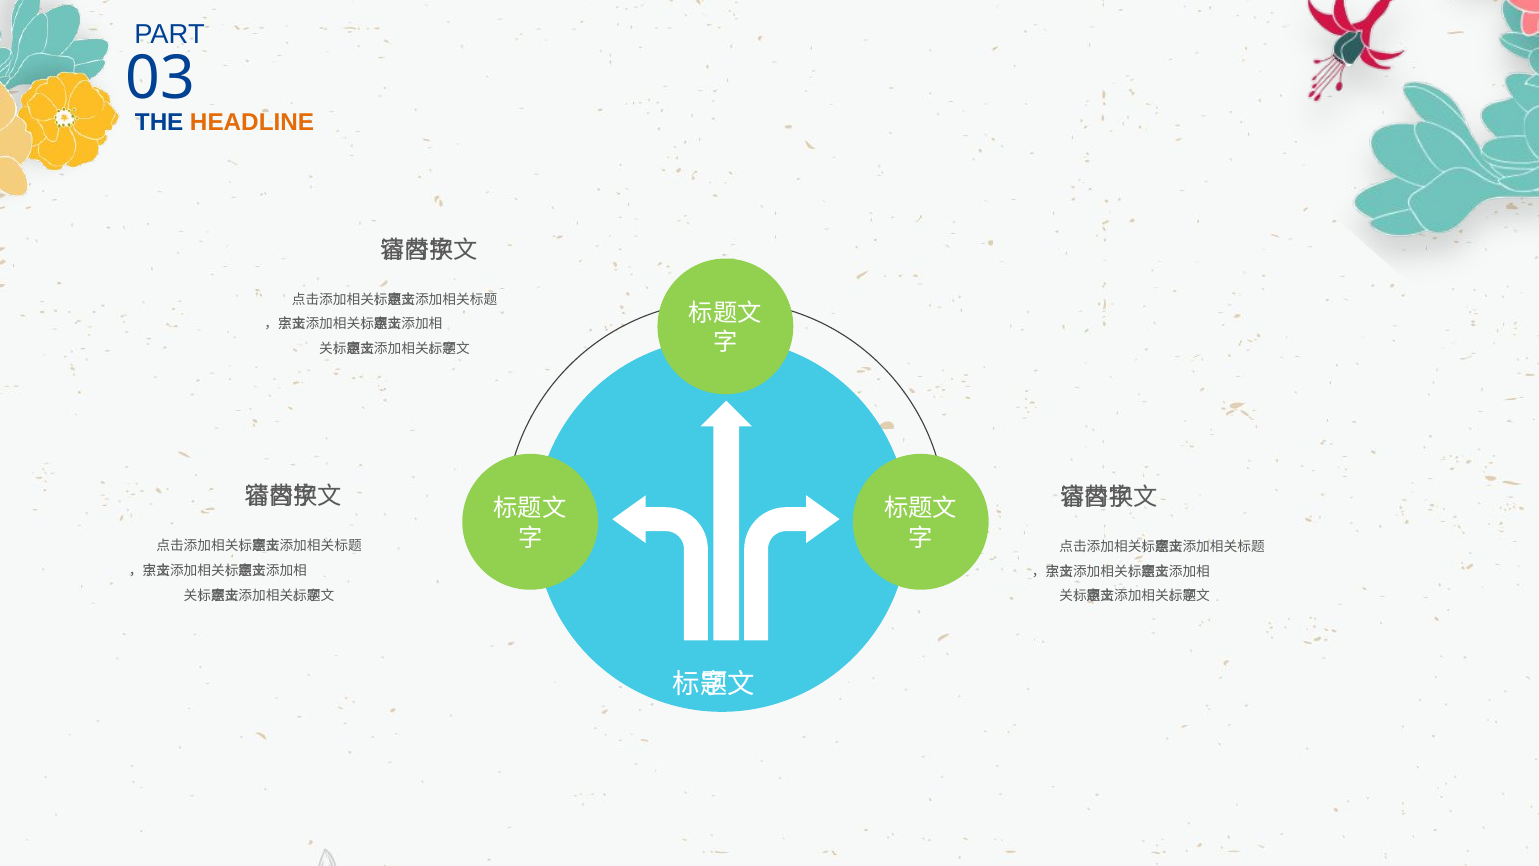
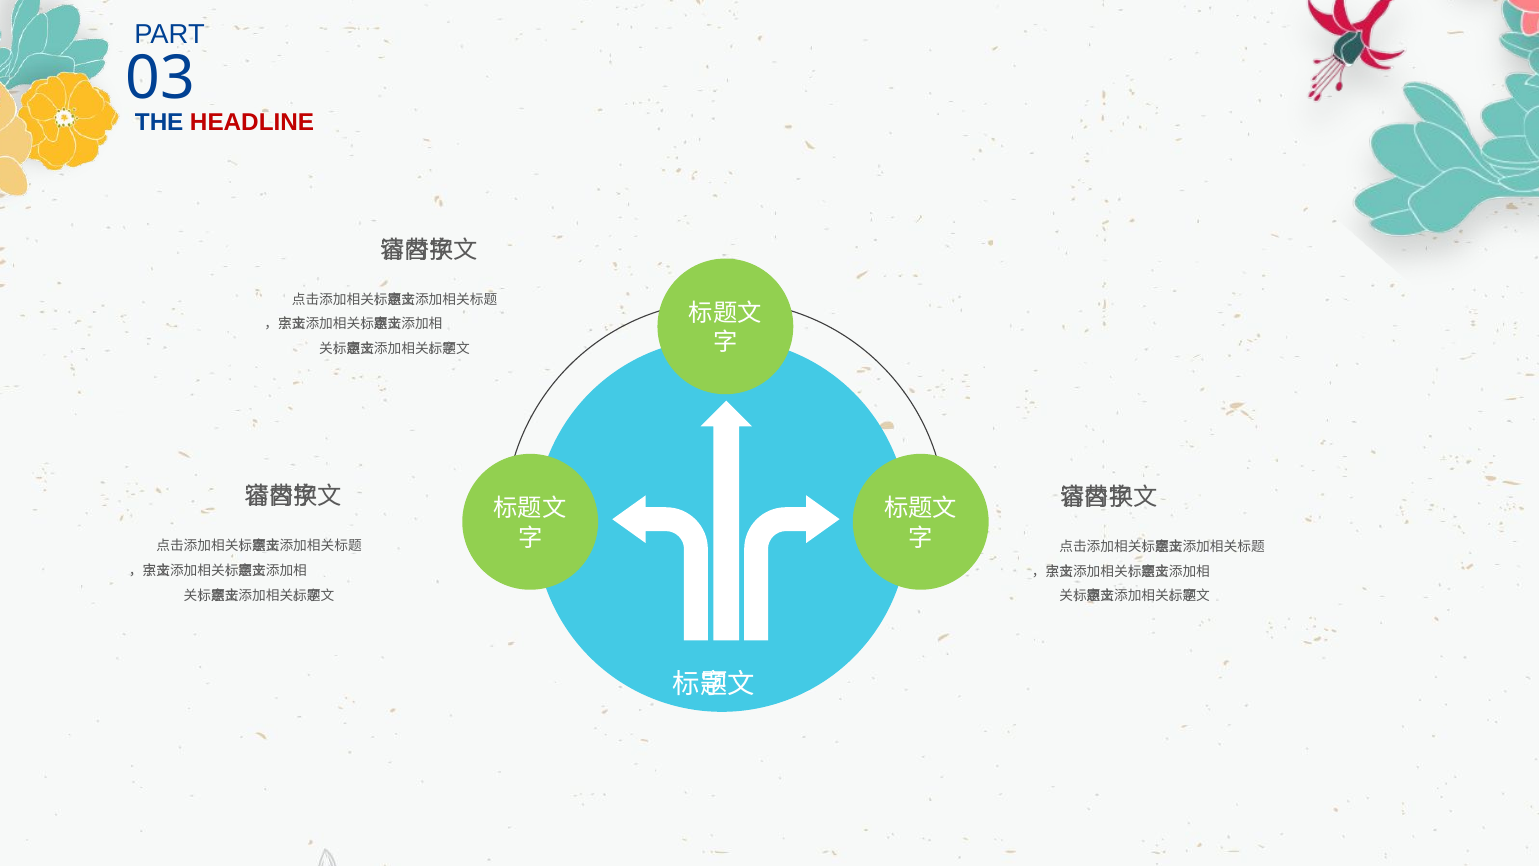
HEADLINE colour: orange -> red (252, 123)
